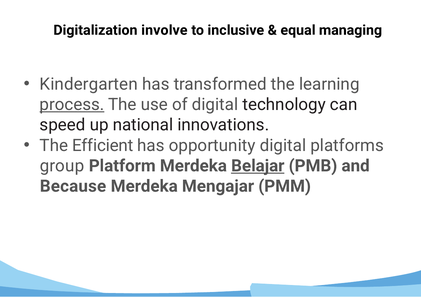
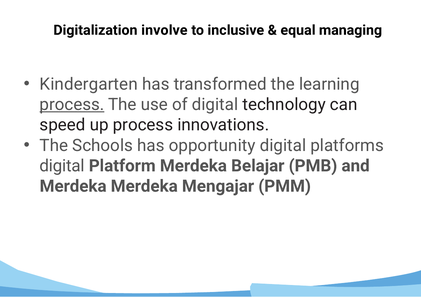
up national: national -> process (143, 125)
Efficient: Efficient -> Schools (103, 146)
group: group -> digital (62, 166)
Belajar underline: present -> none (258, 166)
Because: Because -> Merdeka (73, 186)
